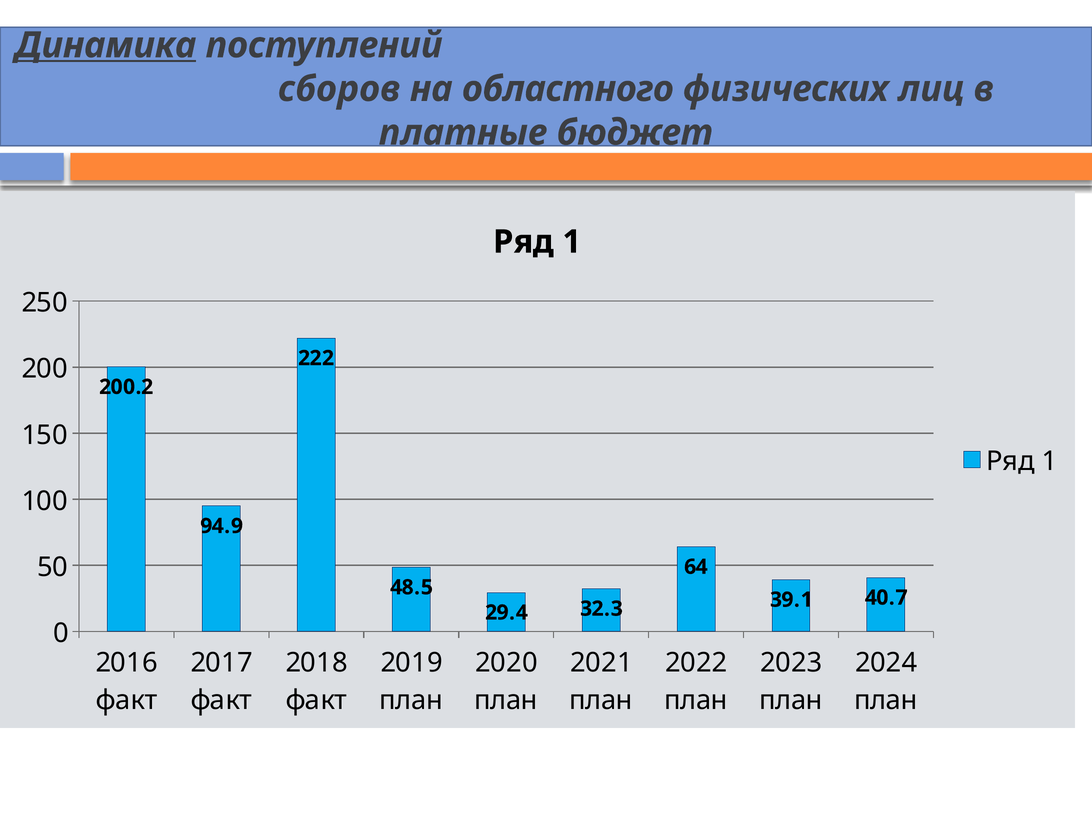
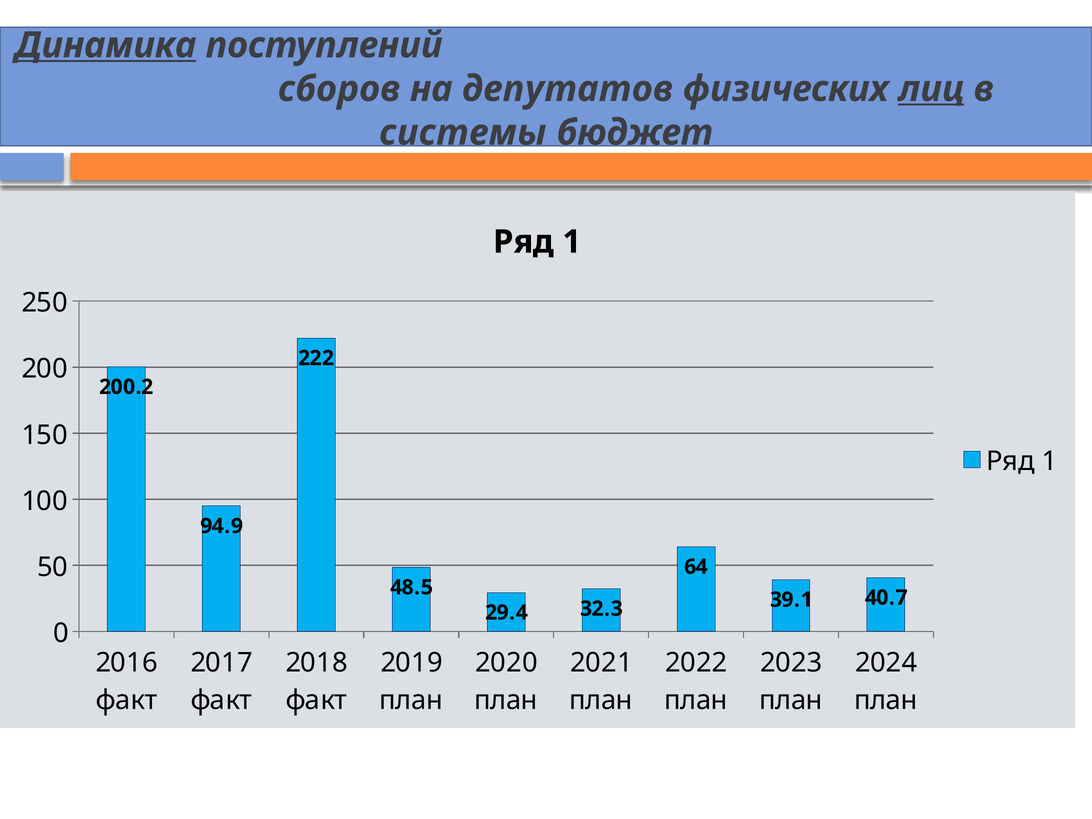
областного: областного -> депутатов (568, 89)
лиц underline: none -> present (931, 89)
платные: платные -> системы (463, 133)
